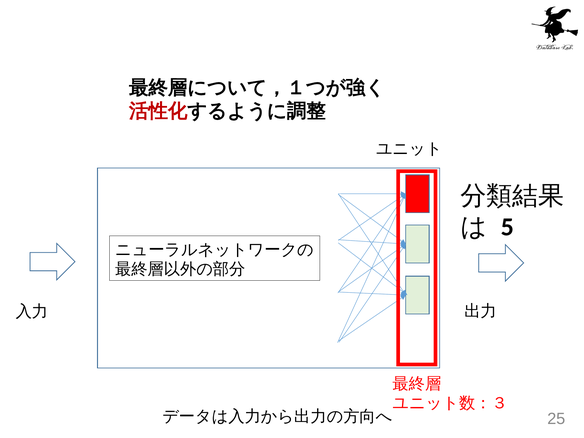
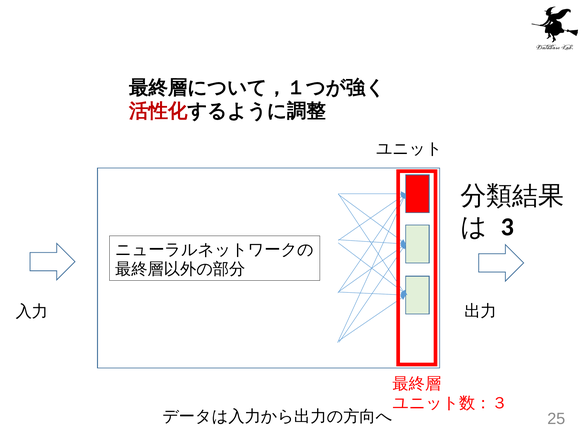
5: 5 -> 3 (507, 227)
